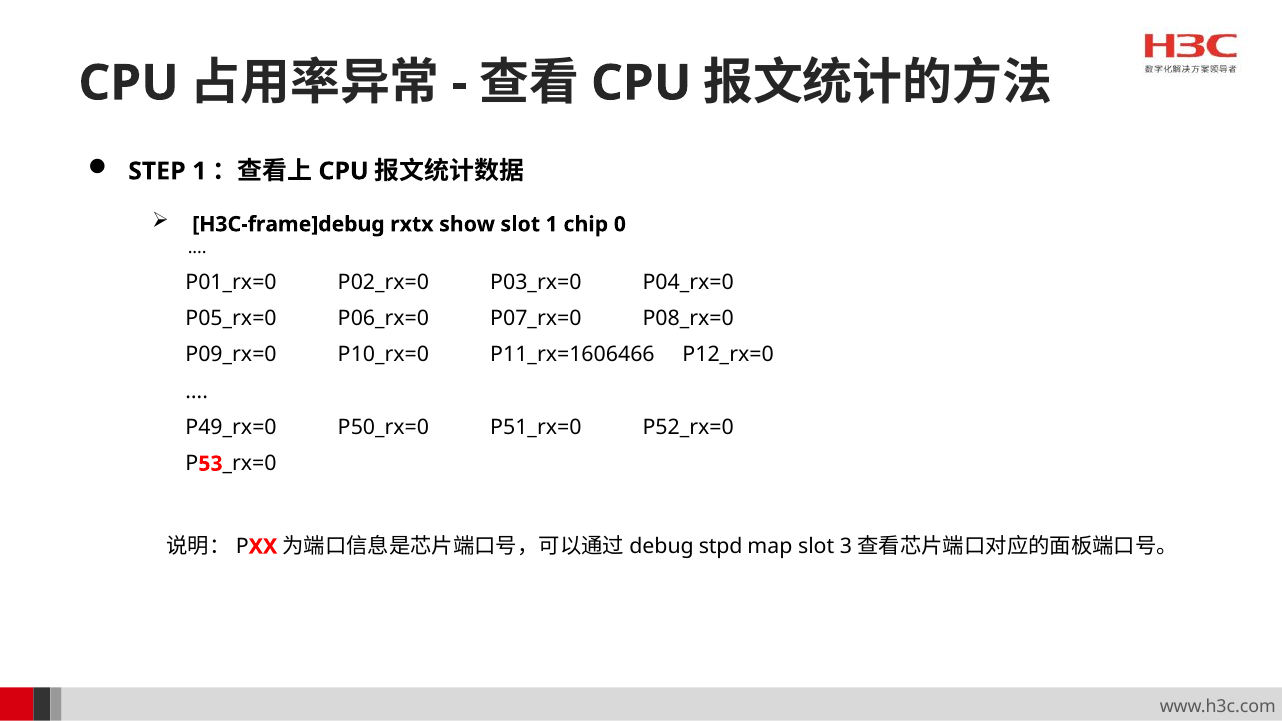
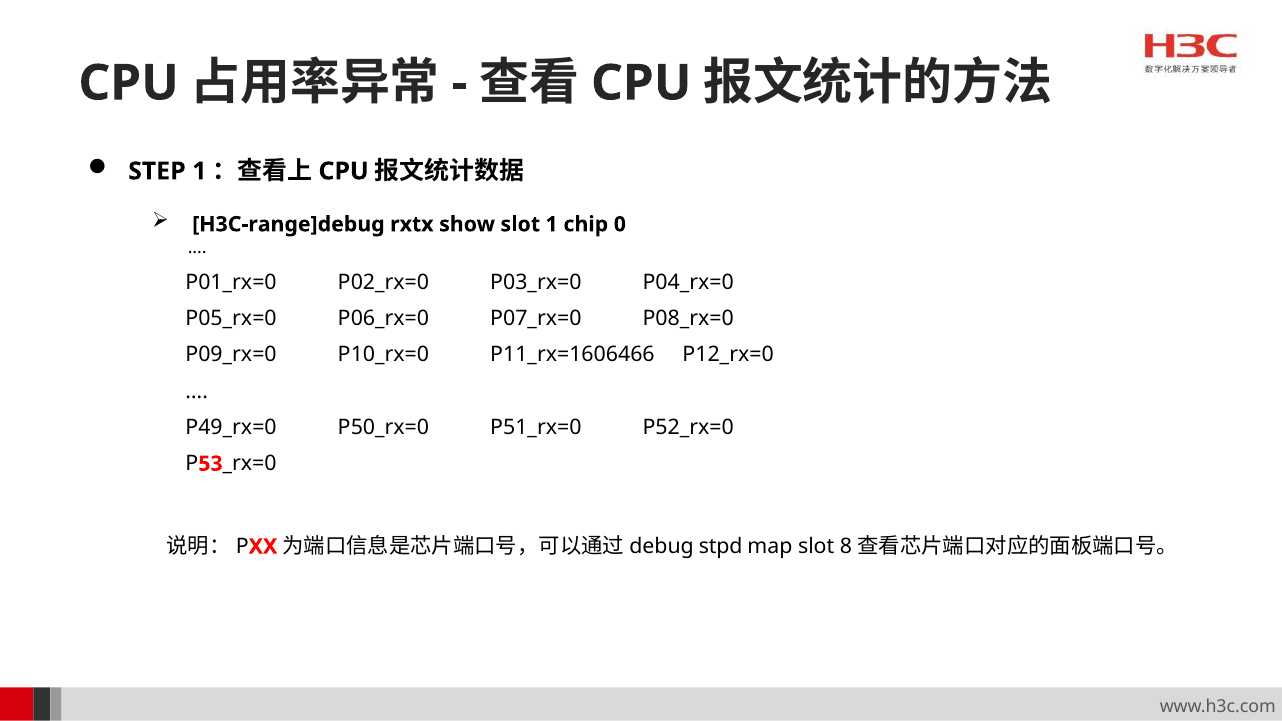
H3C-frame]debug: H3C-frame]debug -> H3C-range]debug (288, 224)
3: 3 -> 8 (846, 547)
